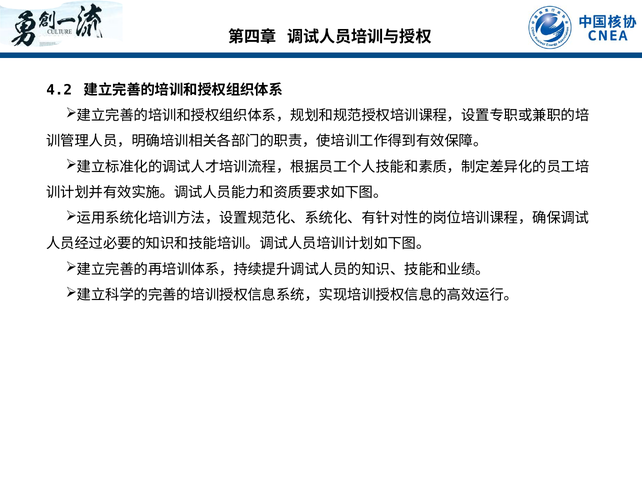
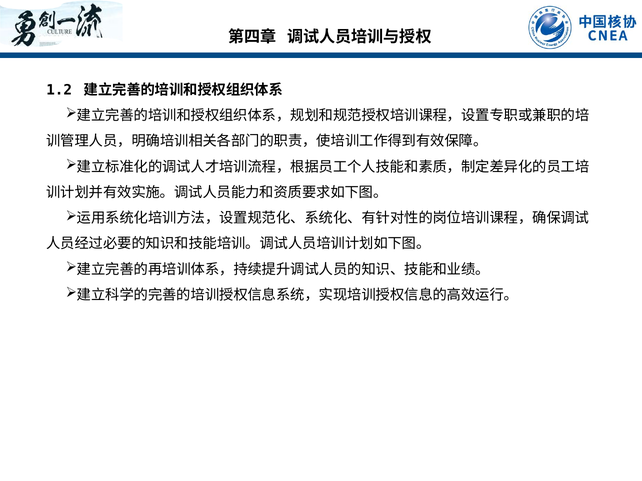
4.2: 4.2 -> 1.2 (59, 90)
